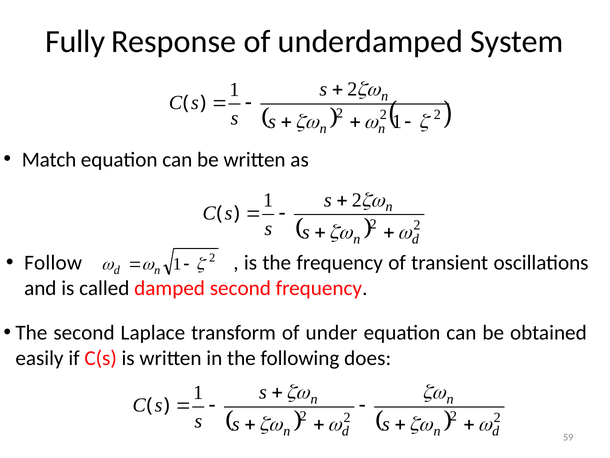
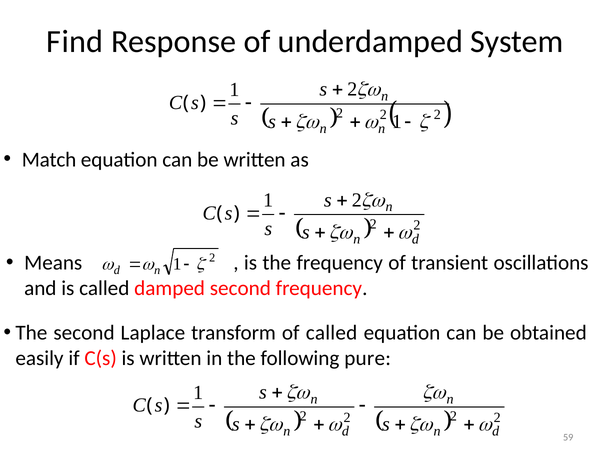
Fully: Fully -> Find (75, 42)
Follow: Follow -> Means (53, 263)
of under: under -> called (332, 332)
does: does -> pure (368, 358)
